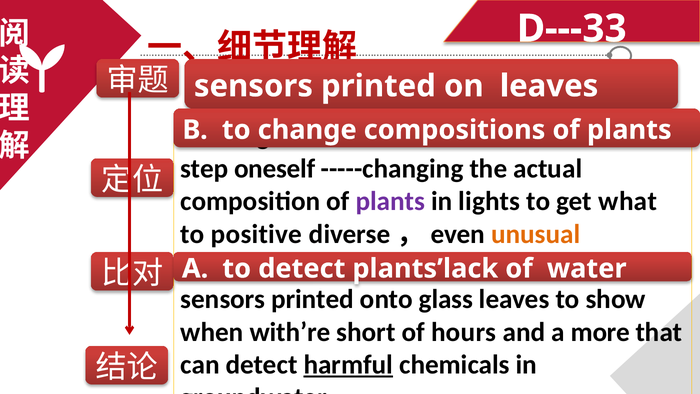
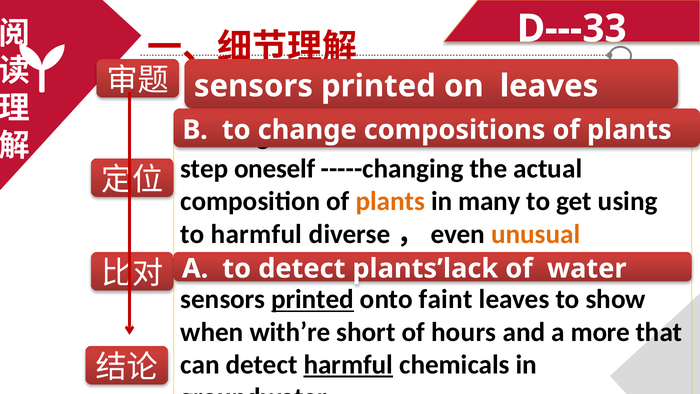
plants colour: purple -> orange (390, 201)
lights: lights -> many (490, 201)
what: what -> using (628, 201)
to positive: positive -> harmful (256, 234)
printed underline: none -> present (313, 299)
glass: glass -> faint (446, 299)
